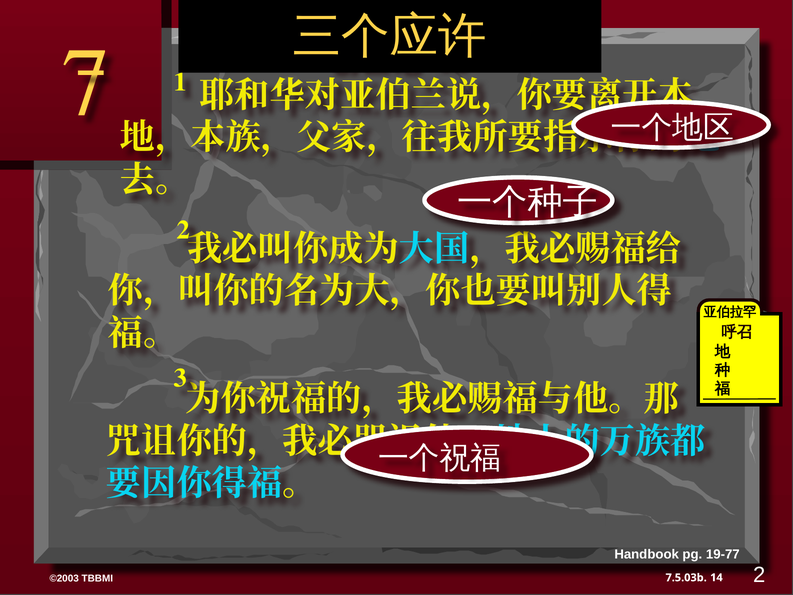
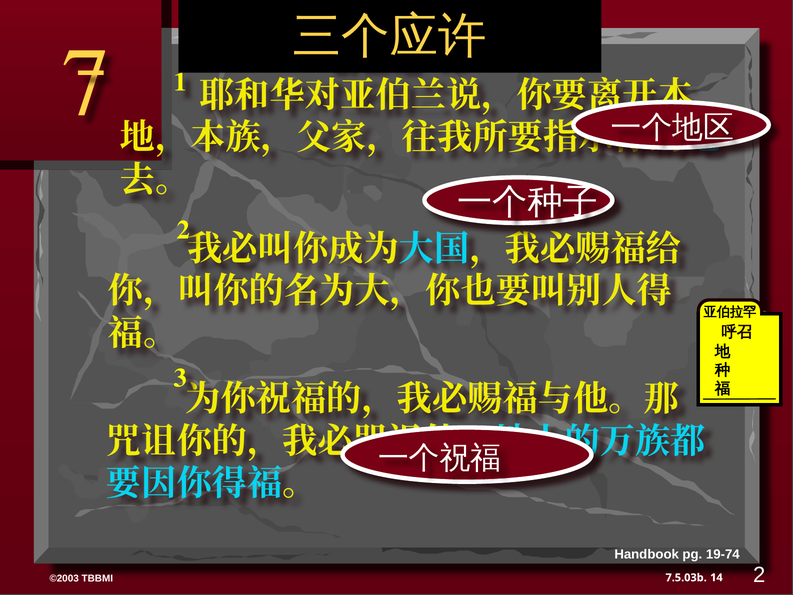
19-77: 19-77 -> 19-74 (723, 554)
